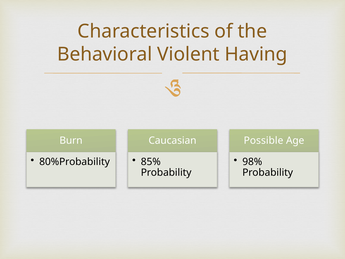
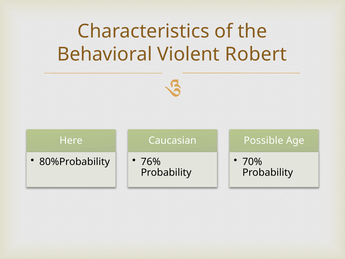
Having: Having -> Robert (256, 54)
Burn: Burn -> Here (71, 141)
85%: 85% -> 76% (151, 162)
98%: 98% -> 70% (252, 162)
